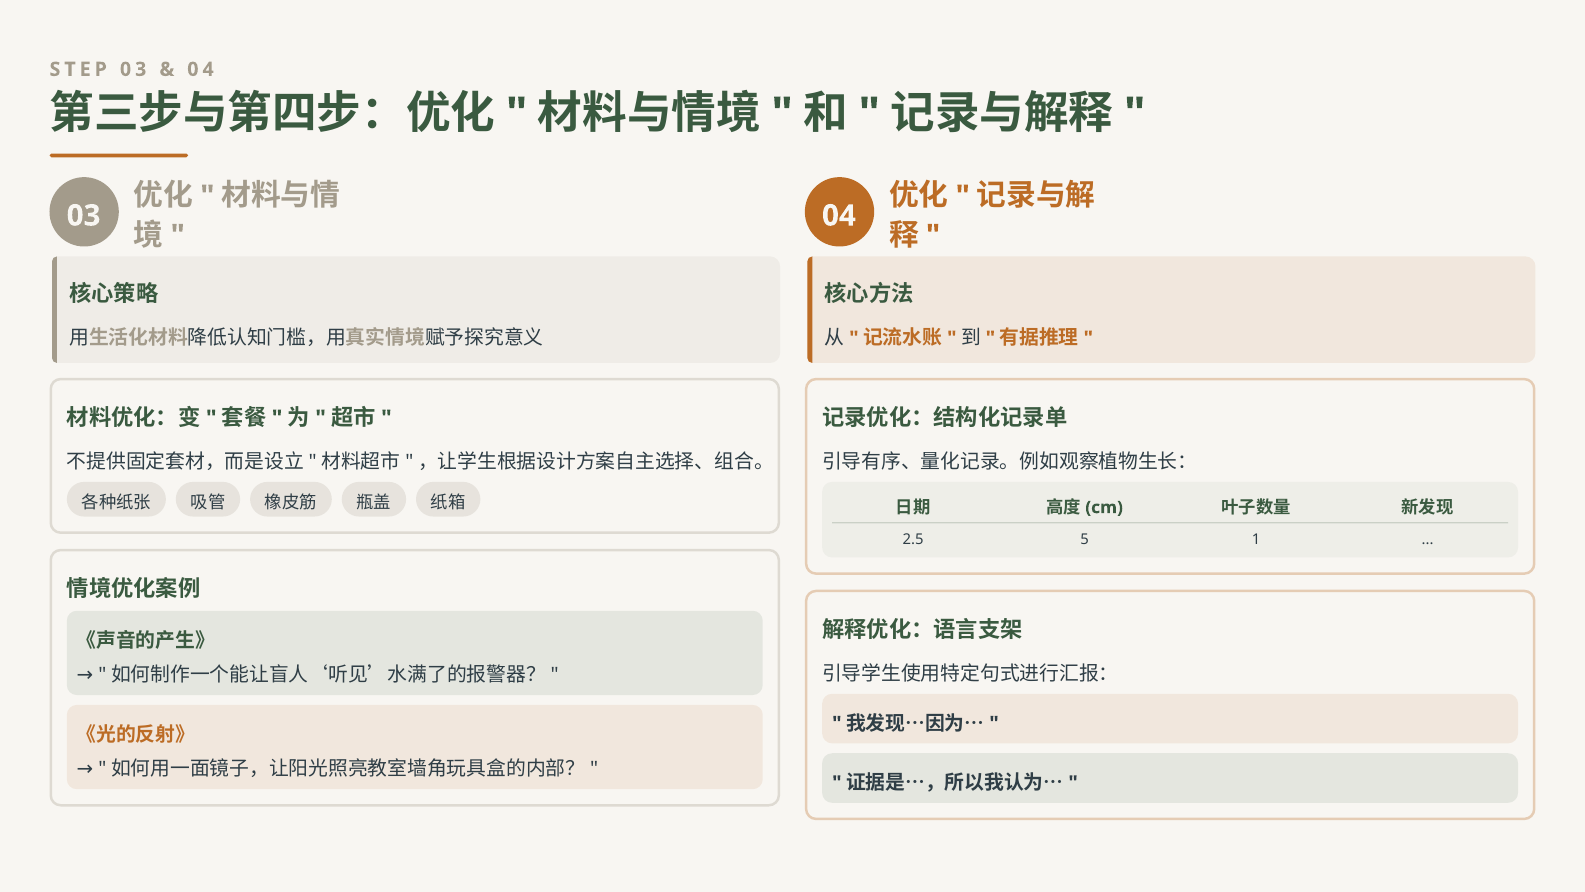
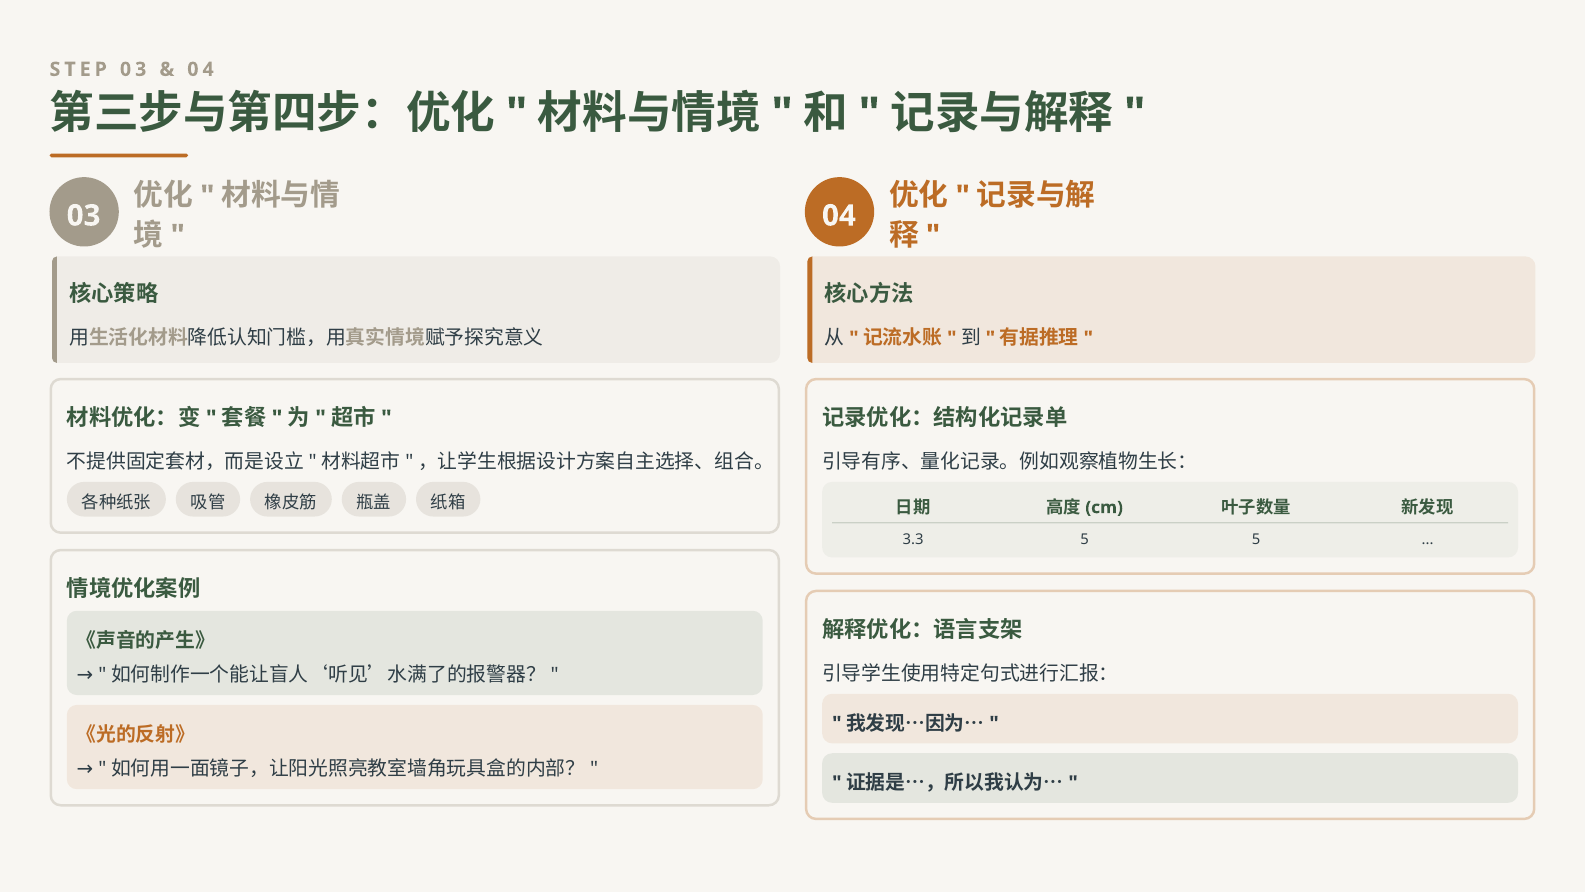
2.5: 2.5 -> 3.3 (913, 539)
5 1: 1 -> 5 (1256, 539)
